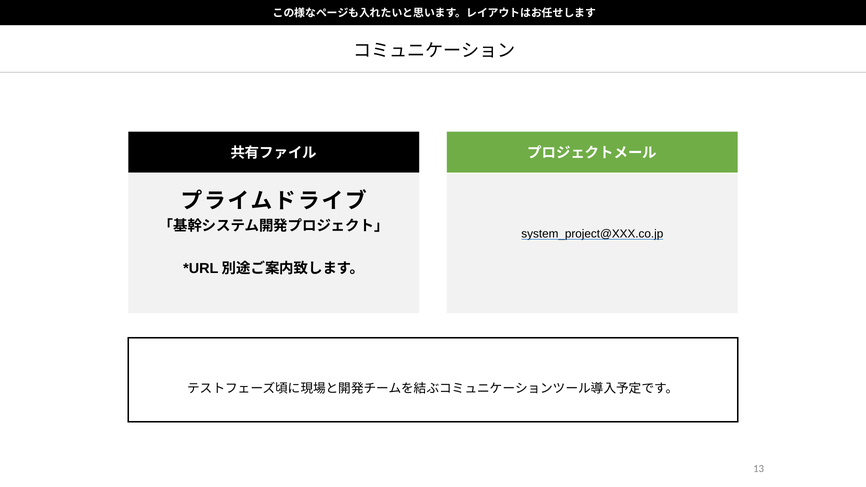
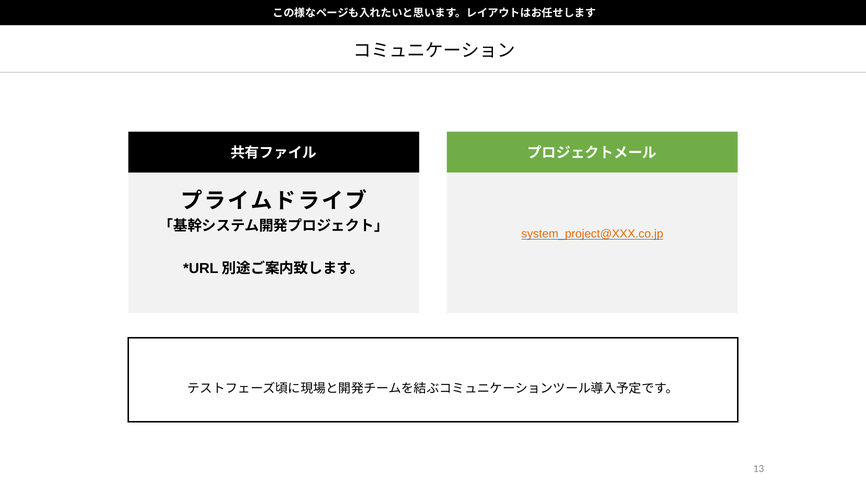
system_project@XXX.co.jp colour: black -> orange (592, 234)
